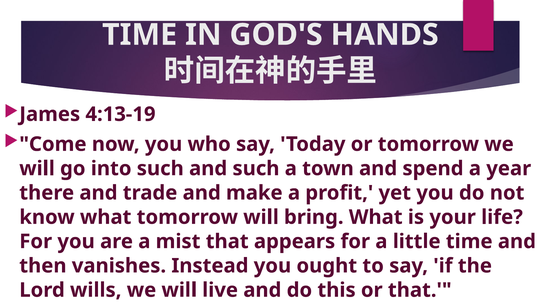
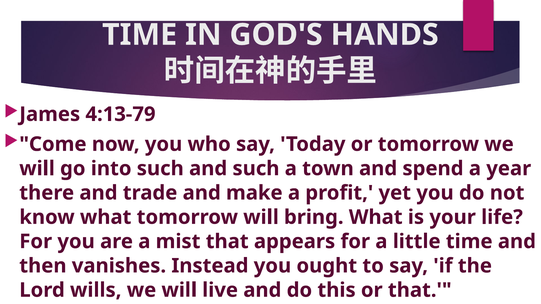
4:13-19: 4:13-19 -> 4:13-79 (121, 114)
